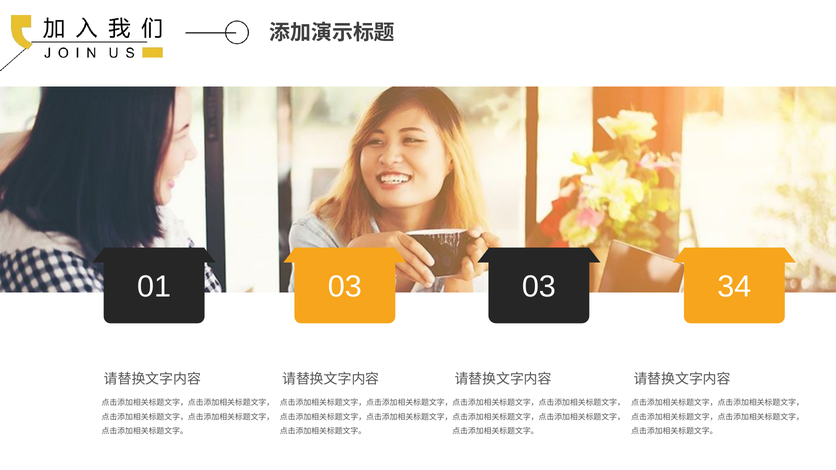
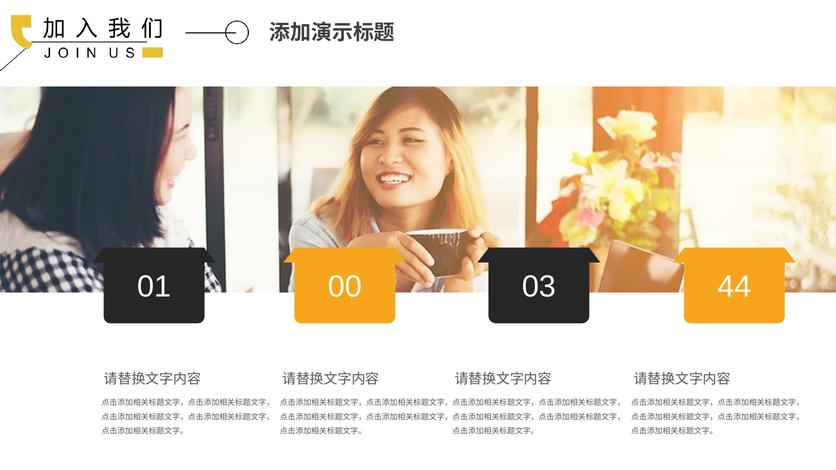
01 03: 03 -> 00 (345, 287)
34: 34 -> 44 (734, 287)
